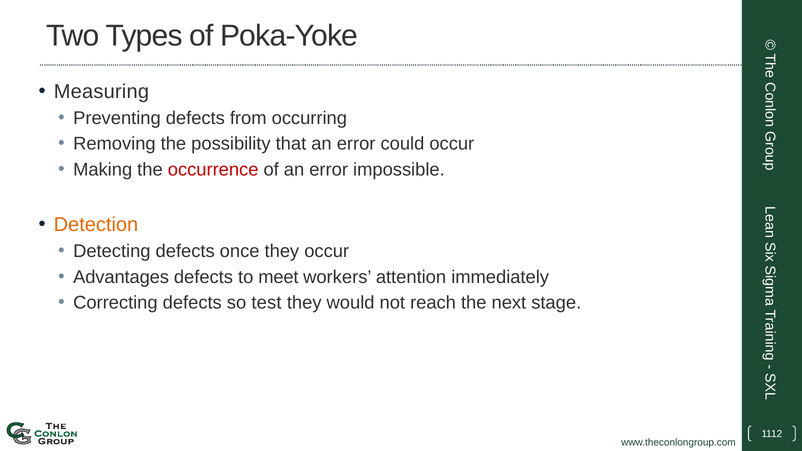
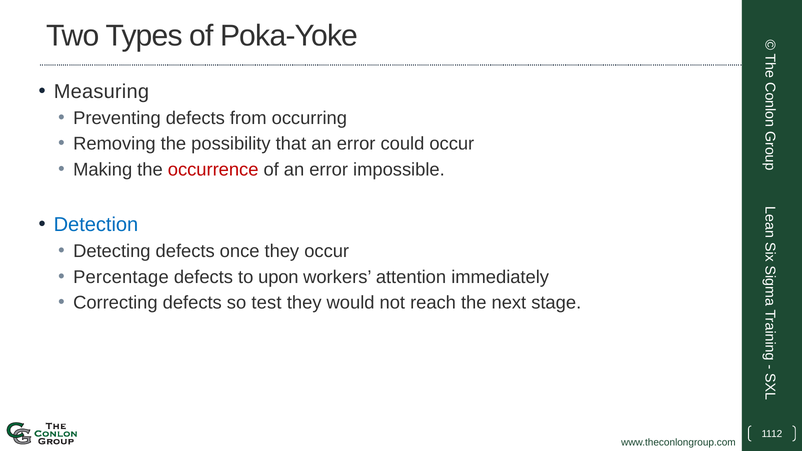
Detection colour: orange -> blue (96, 225)
Advantages: Advantages -> Percentage (121, 277)
meet: meet -> upon (278, 277)
